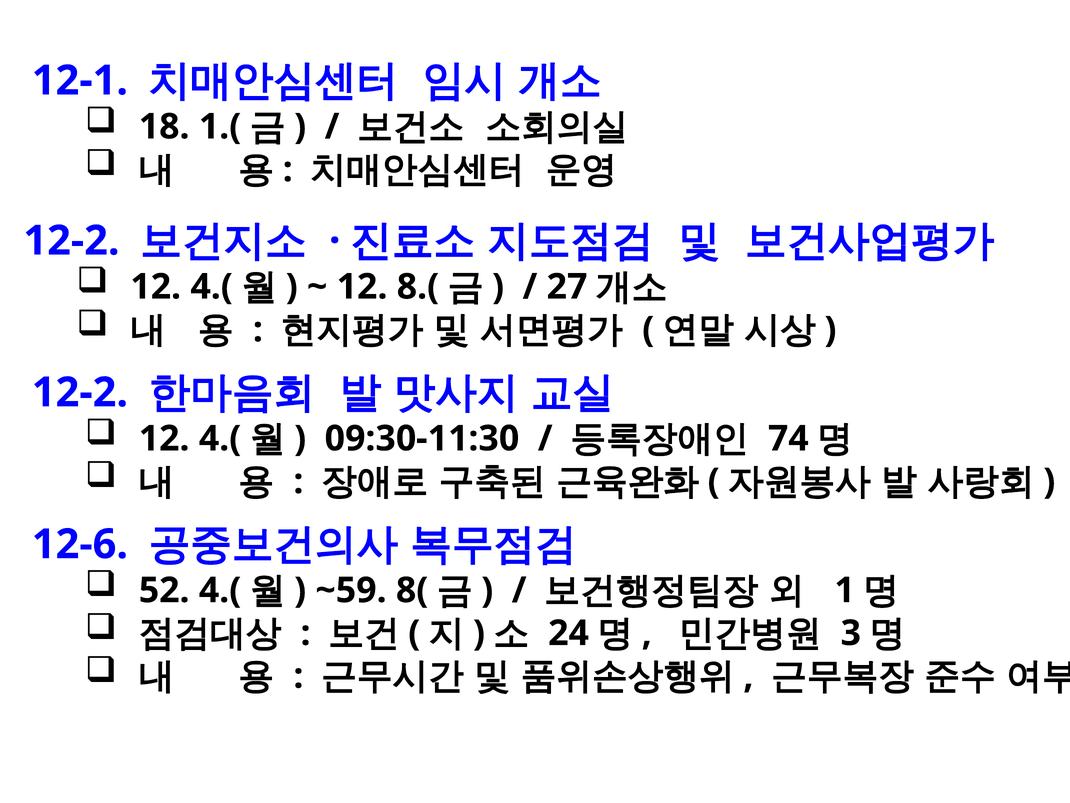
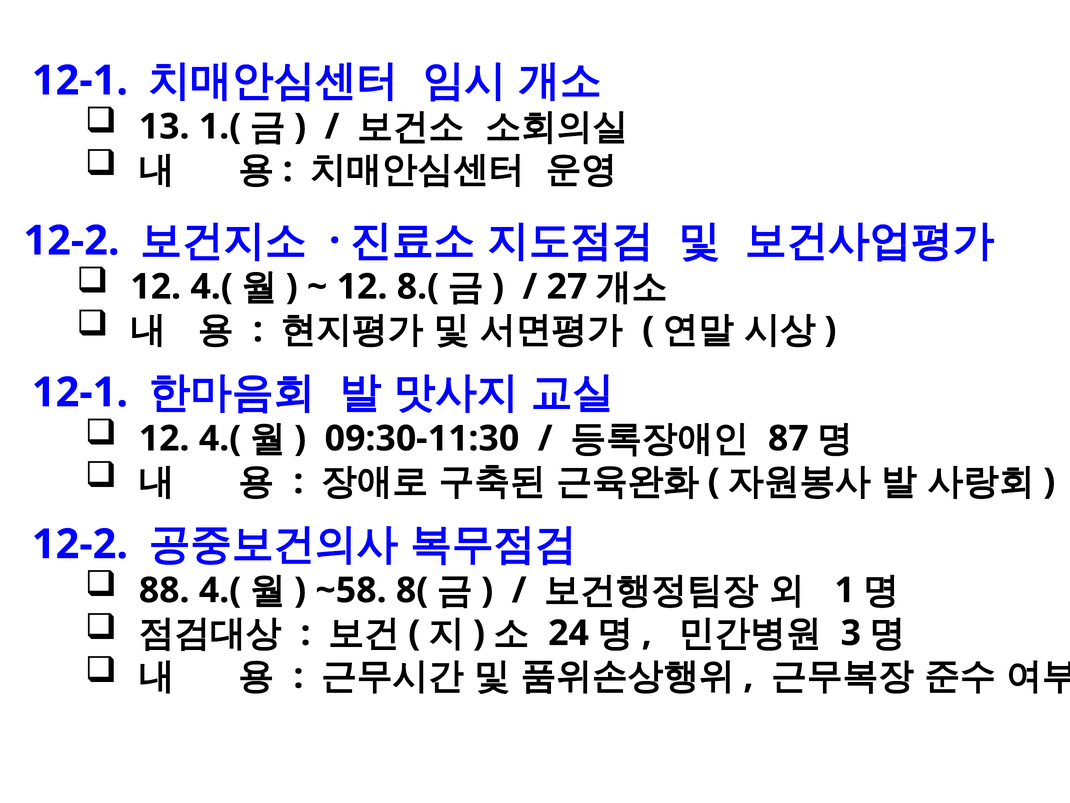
18: 18 -> 13 (164, 127)
12-2: 12-2 -> 12-1 (80, 392)
74: 74 -> 87 (788, 438)
12-6: 12-6 -> 12-2 (80, 544)
52: 52 -> 88 (164, 590)
~59: ~59 -> ~58 (351, 590)
